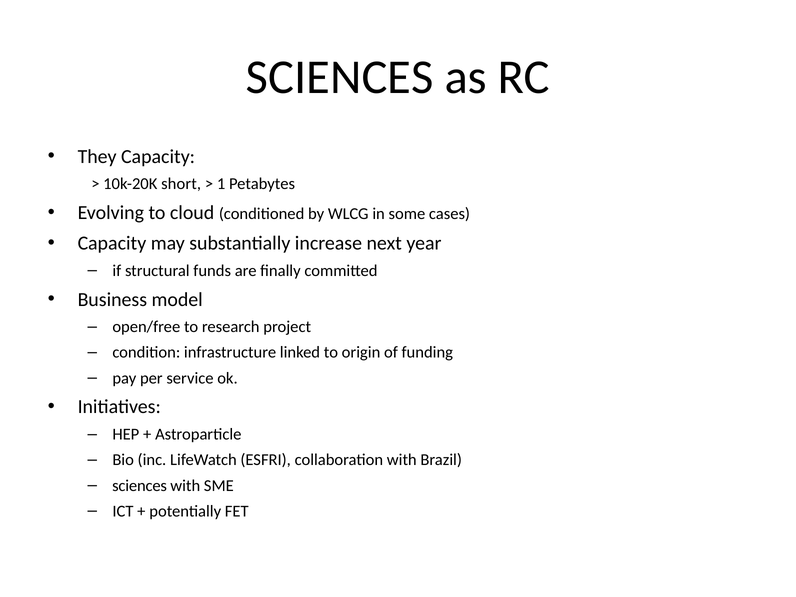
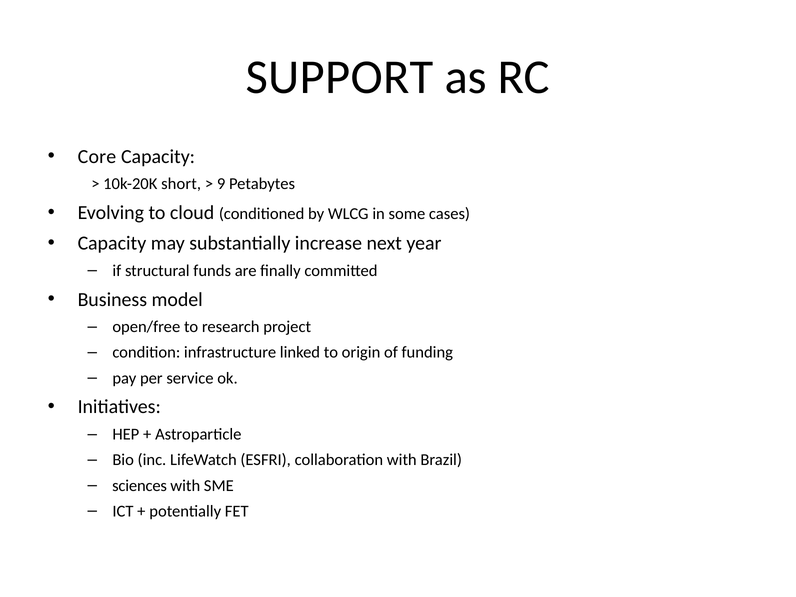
SCIENCES: SCIENCES -> SUPPORT (340, 77)
They: They -> Core (97, 157)
1: 1 -> 9 (221, 184)
